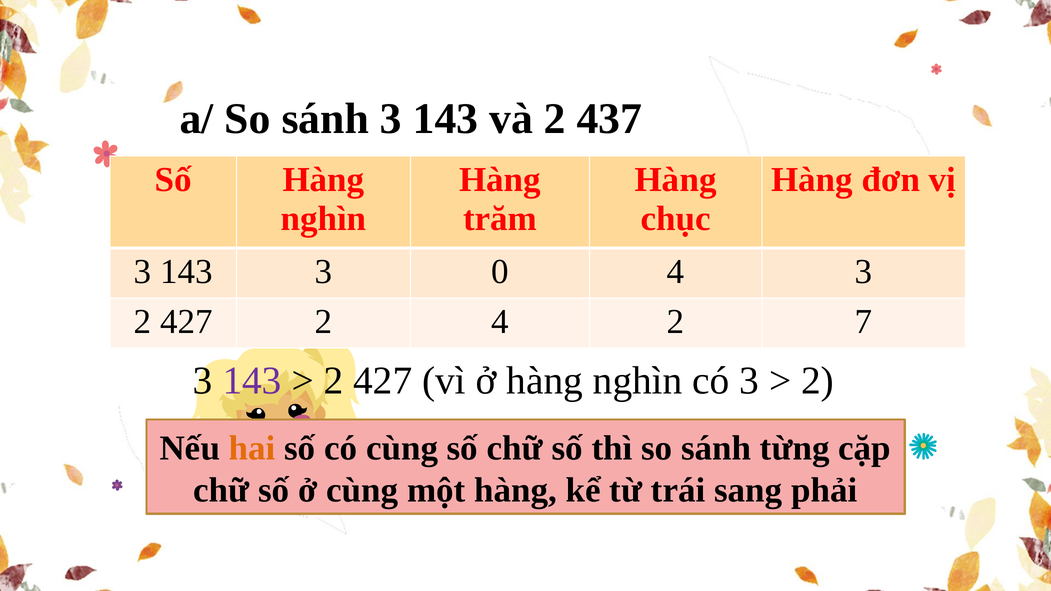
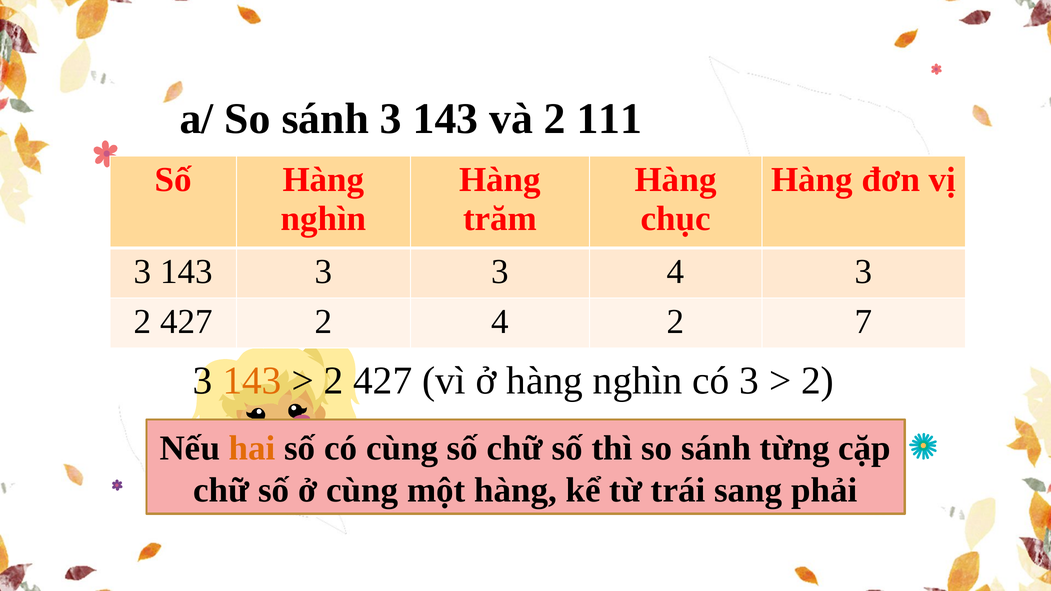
437: 437 -> 111 (609, 119)
3 0: 0 -> 3 (500, 272)
143 colour: purple -> orange (252, 381)
